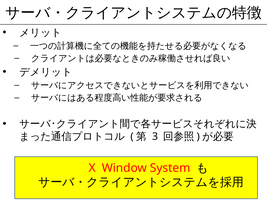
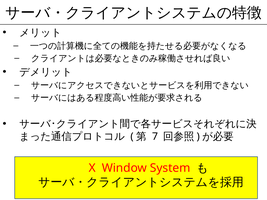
3: 3 -> 7 (155, 137)
